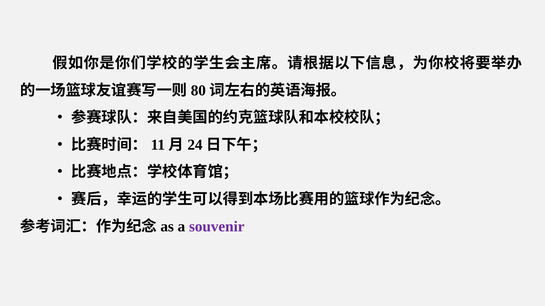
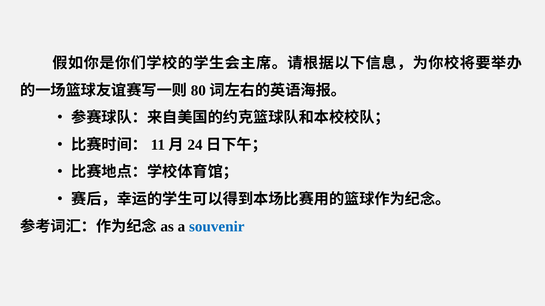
souvenir colour: purple -> blue (217, 227)
